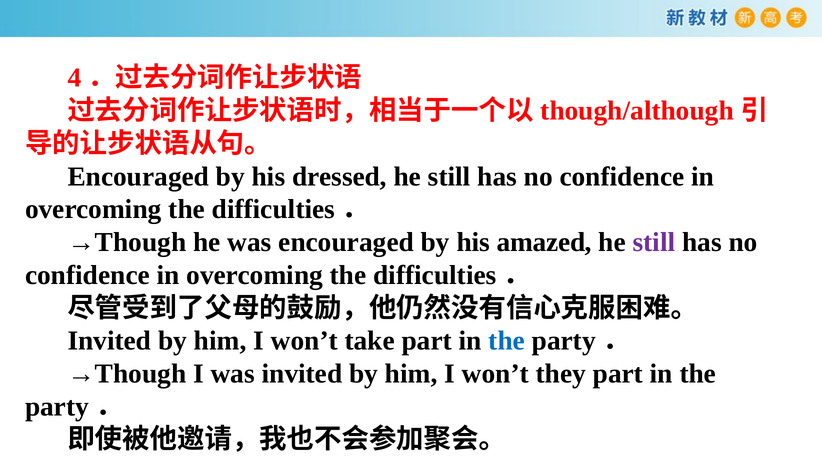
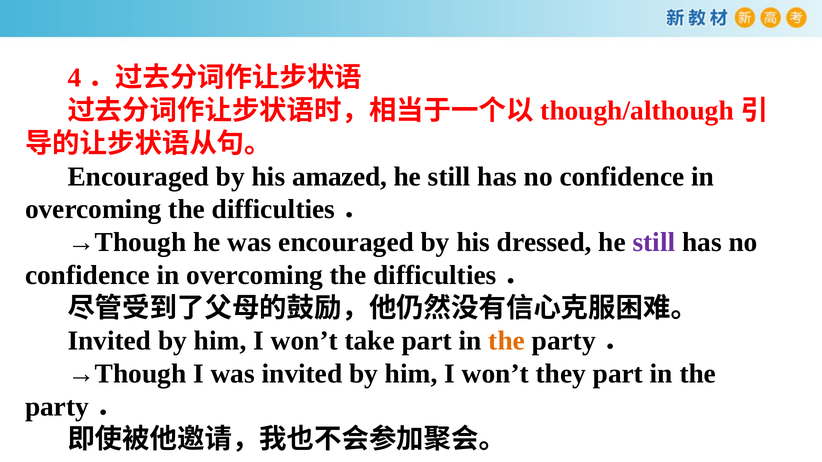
dressed: dressed -> amazed (340, 177)
amazed: amazed -> dressed (544, 242)
the colour: blue -> orange (507, 341)
